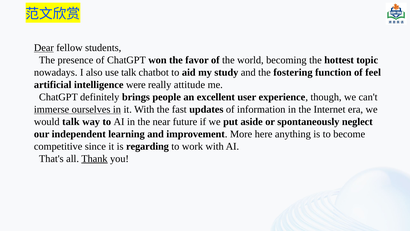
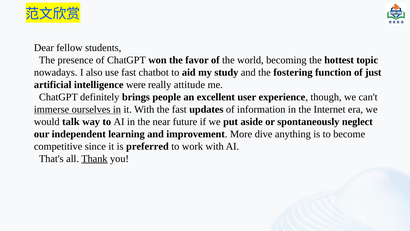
Dear underline: present -> none (44, 48)
use talk: talk -> fast (129, 72)
feel: feel -> just (373, 72)
here: here -> dive (264, 134)
regarding: regarding -> preferred (147, 146)
